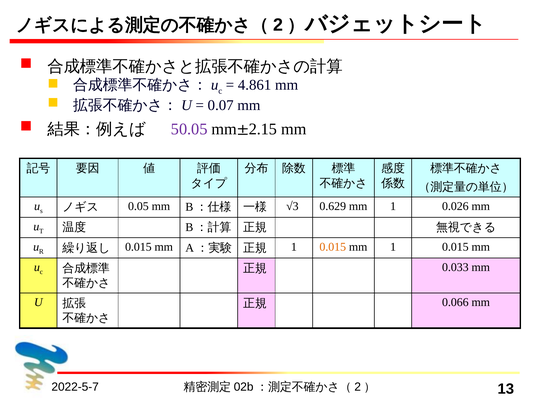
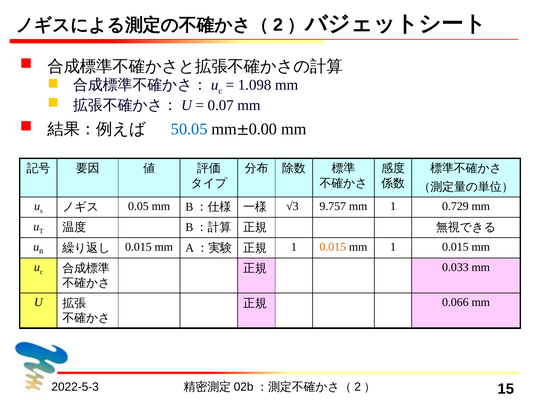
4.861: 4.861 -> 1.098 (255, 85)
50.05 colour: purple -> blue (189, 129)
2.15: 2.15 -> 0.00 (263, 129)
0.629: 0.629 -> 9.757 (333, 206)
0.026: 0.026 -> 0.729 (455, 206)
2022-5-7: 2022-5-7 -> 2022-5-3 (75, 387)
13: 13 -> 15 (506, 389)
